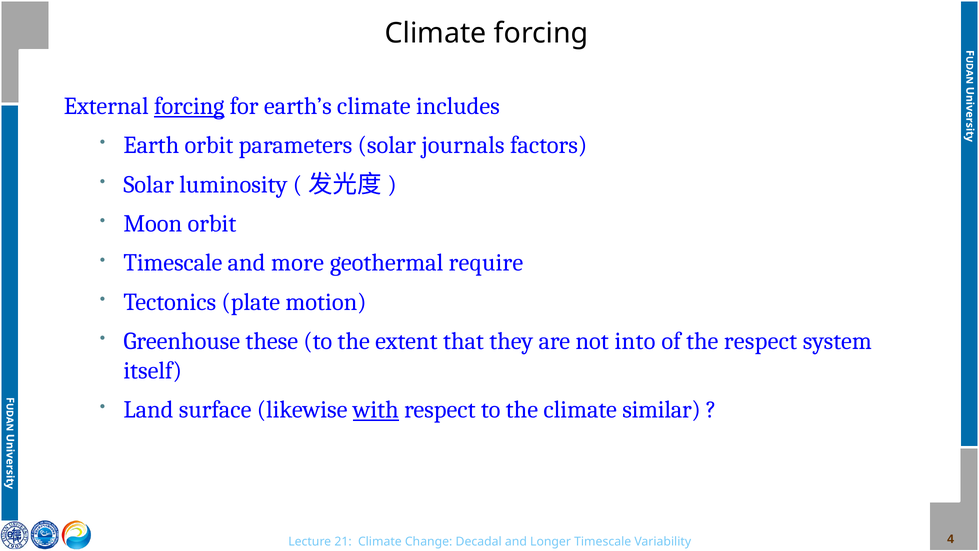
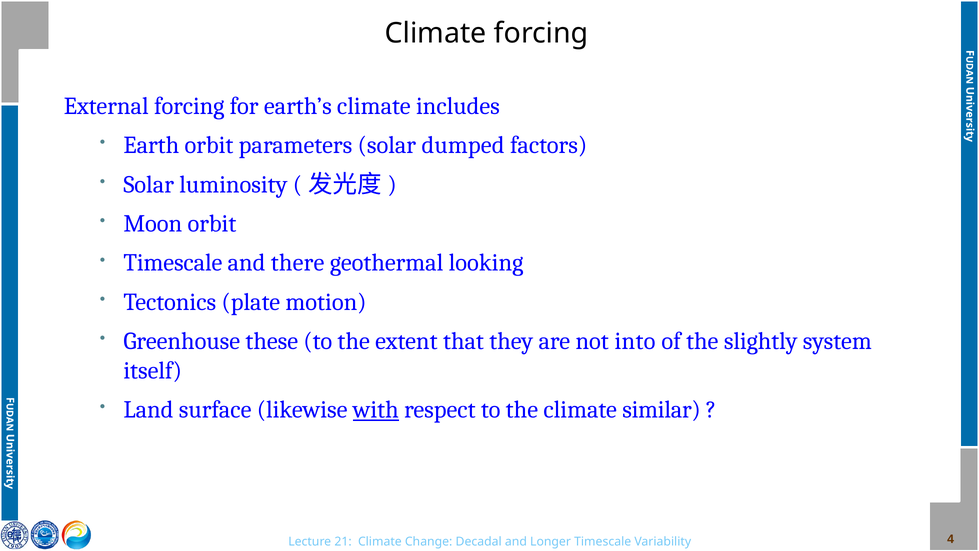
forcing underline: present -> none (189, 106)
journals: journals -> dumped (463, 145)
more: more -> there (298, 263)
require: require -> looking (486, 263)
the respect: respect -> slightly (761, 341)
